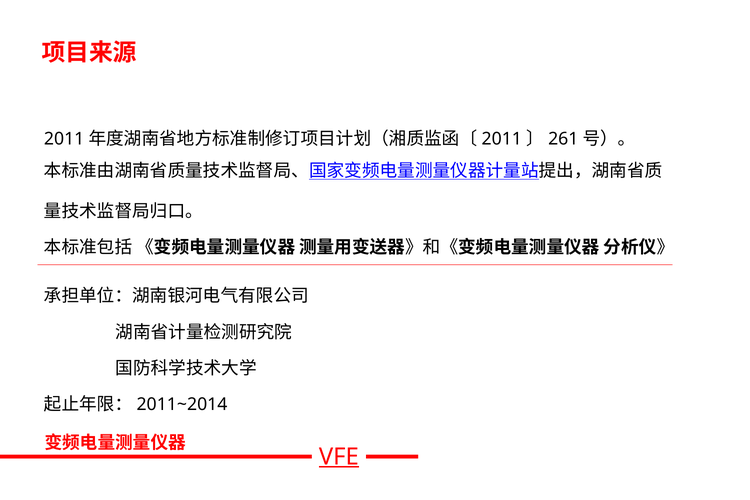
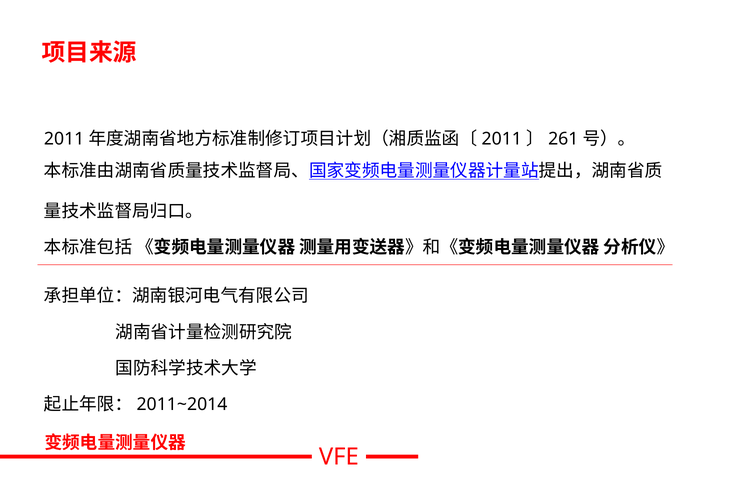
VFE underline: present -> none (339, 457)
